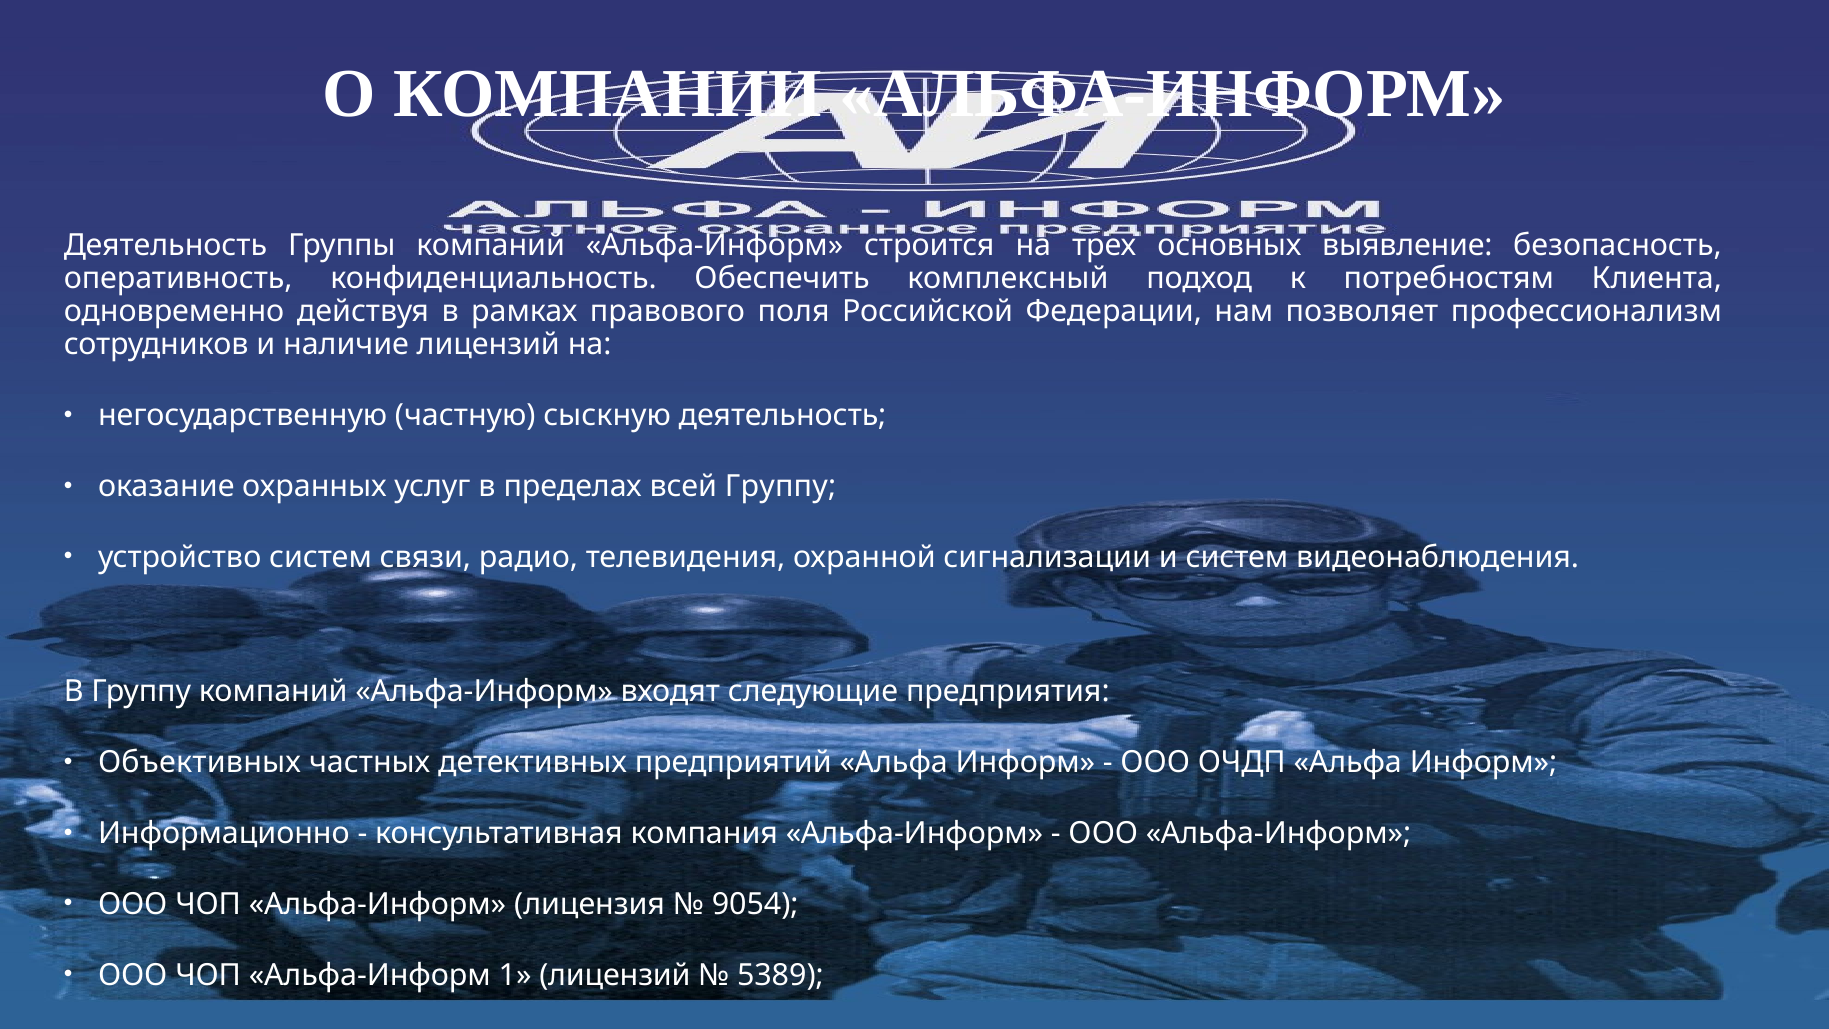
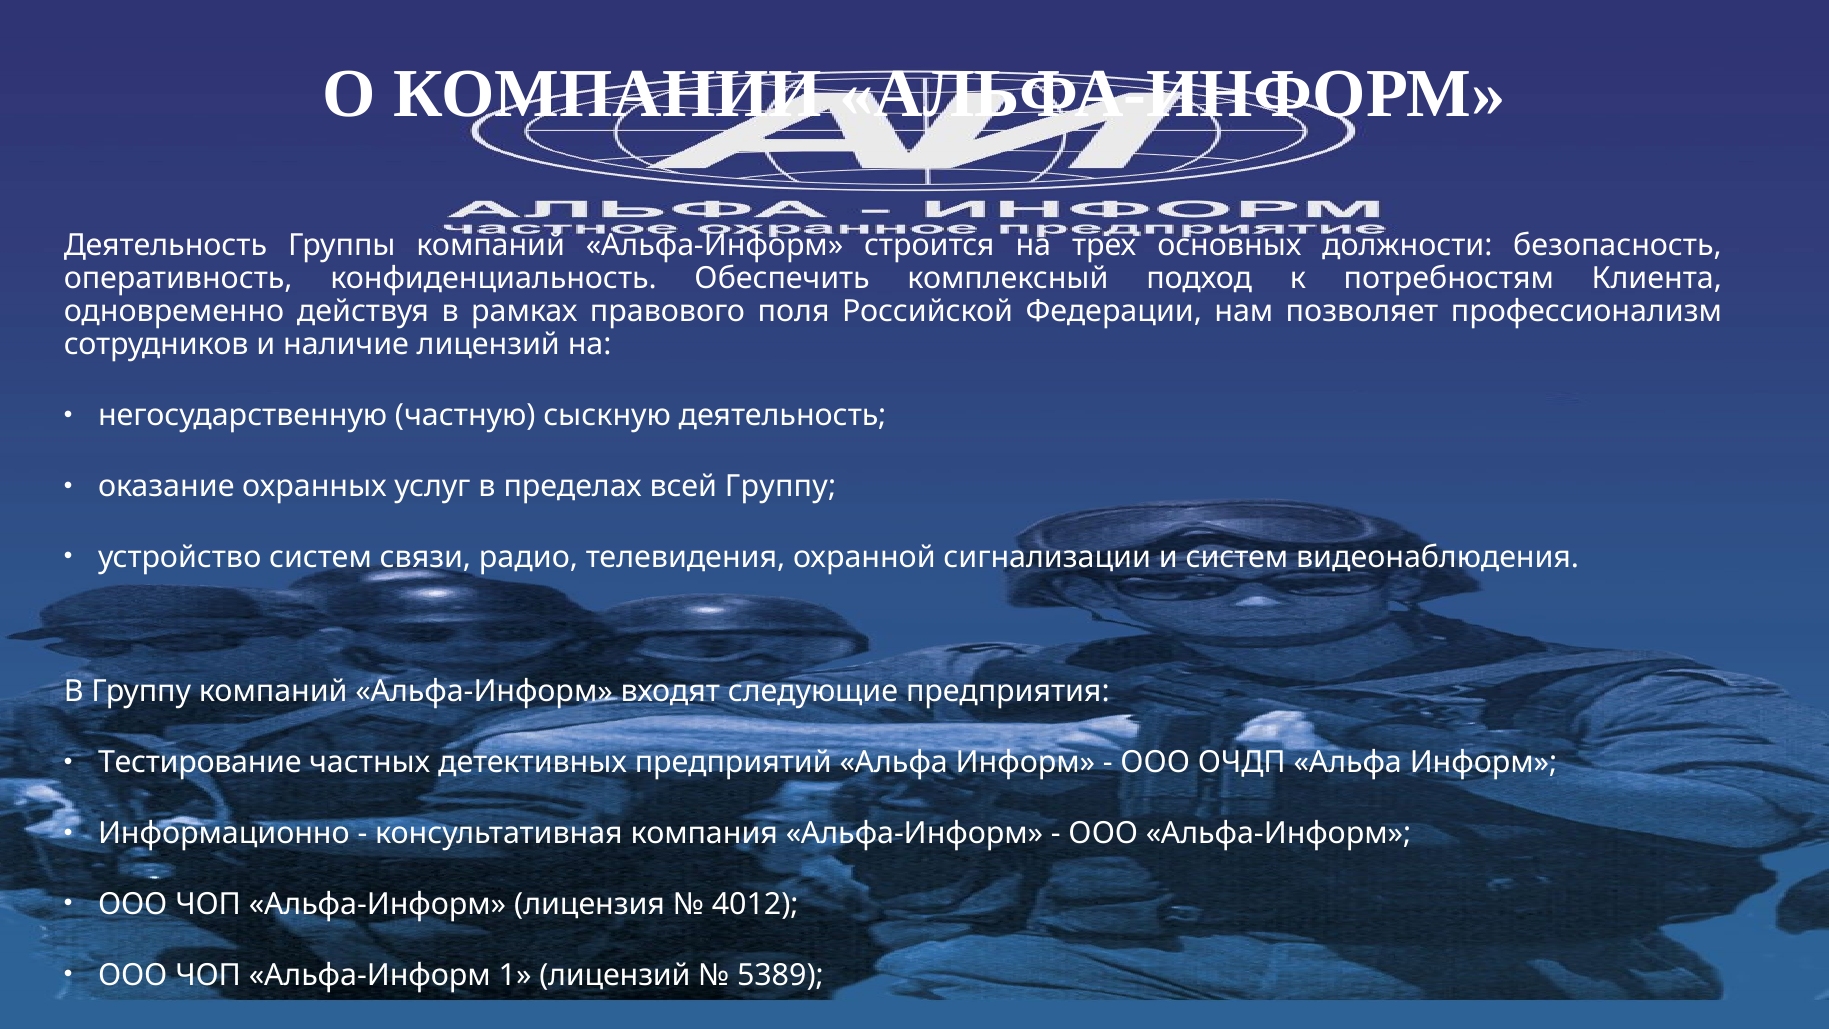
выявление: выявление -> должности (1407, 246)
Объективных: Объективных -> Тестирование (200, 763)
9054: 9054 -> 4012 (755, 905)
